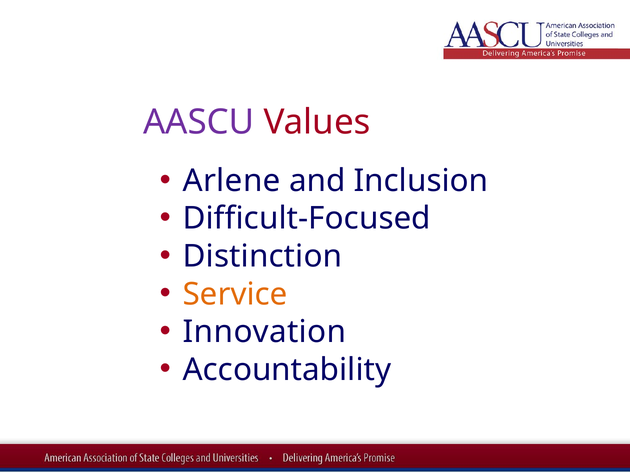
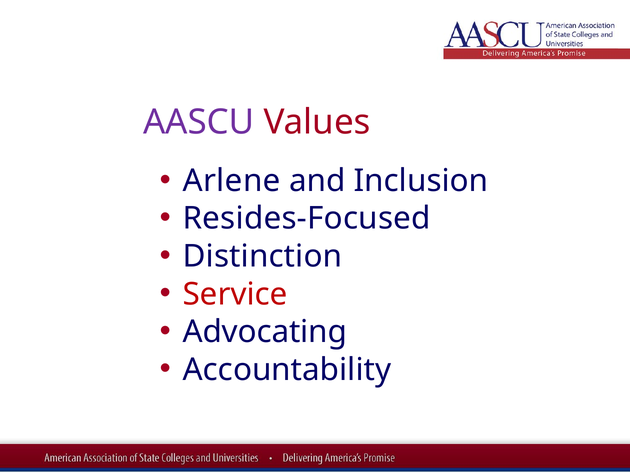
Difficult-Focused: Difficult-Focused -> Resides-Focused (307, 219)
Service colour: orange -> red (235, 294)
Innovation: Innovation -> Advocating (265, 332)
